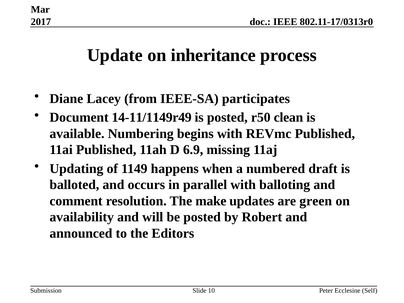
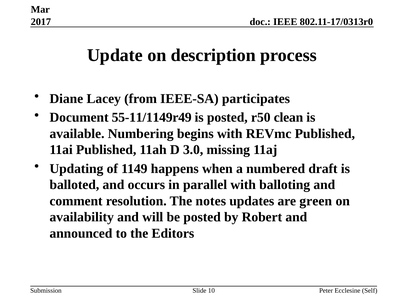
inheritance: inheritance -> description (213, 55)
14-11/1149r49: 14-11/1149r49 -> 55-11/1149r49 (152, 117)
6.9: 6.9 -> 3.0 (193, 150)
make: make -> notes (211, 201)
